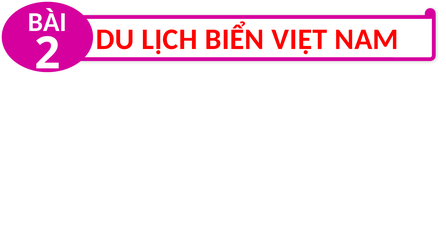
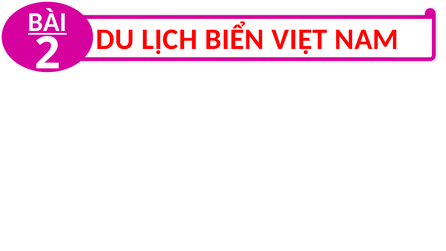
BÀI underline: none -> present (47, 22)
